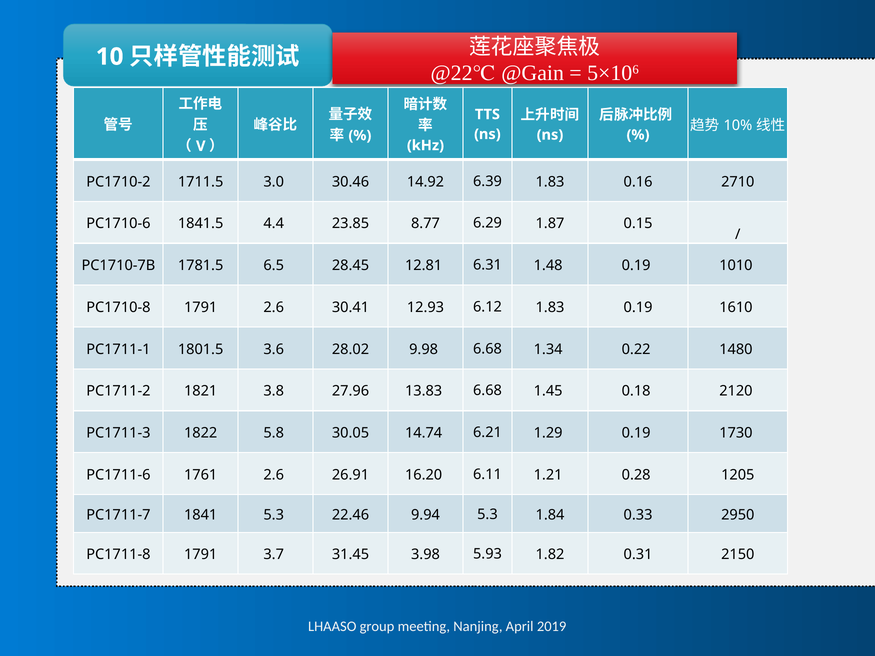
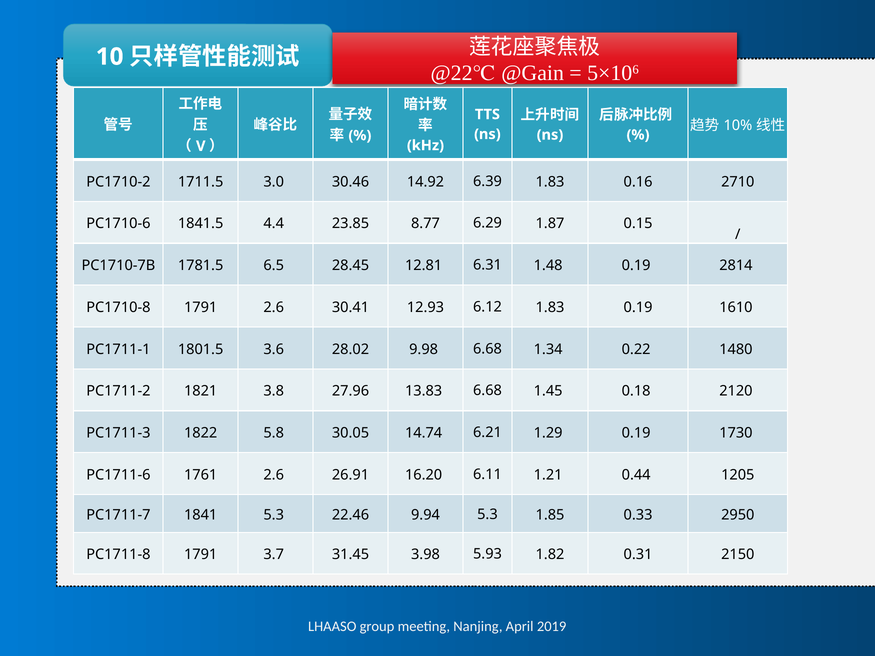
1010: 1010 -> 2814 (736, 266)
0.28: 0.28 -> 0.44 (636, 475)
1.84: 1.84 -> 1.85 (550, 515)
